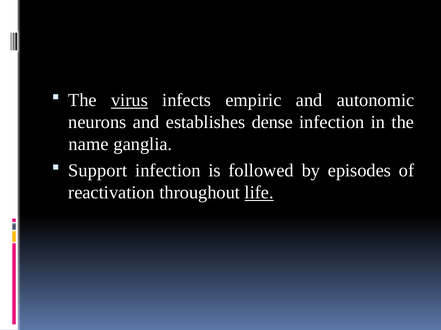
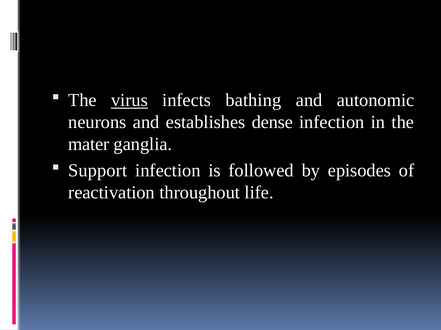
empiric: empiric -> bathing (253, 100)
name: name -> mater (89, 145)
life underline: present -> none (259, 193)
